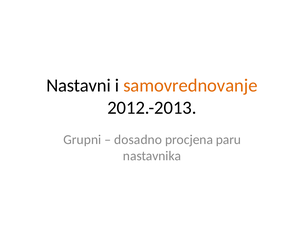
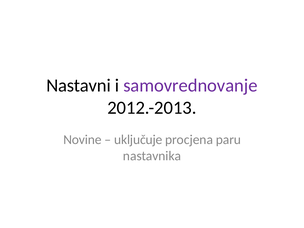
samovrednovanje colour: orange -> purple (190, 85)
Grupni: Grupni -> Novine (82, 140)
dosadno: dosadno -> uključuje (138, 140)
